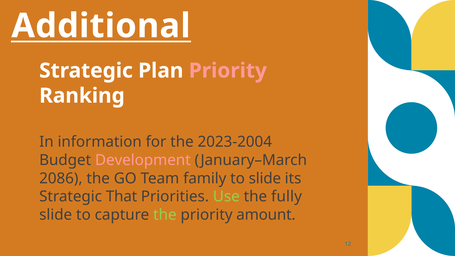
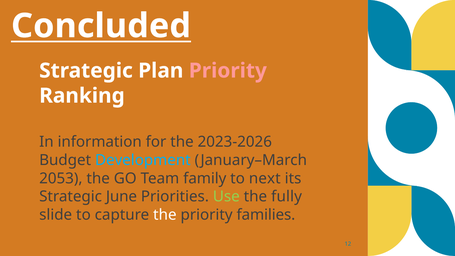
Additional: Additional -> Concluded (101, 26)
2023-2004: 2023-2004 -> 2023-2026 (235, 142)
Development colour: pink -> light blue (143, 160)
2086: 2086 -> 2053 (61, 178)
to slide: slide -> next (265, 178)
That: That -> June (122, 197)
the colour: light green -> white (165, 215)
amount: amount -> families (266, 215)
